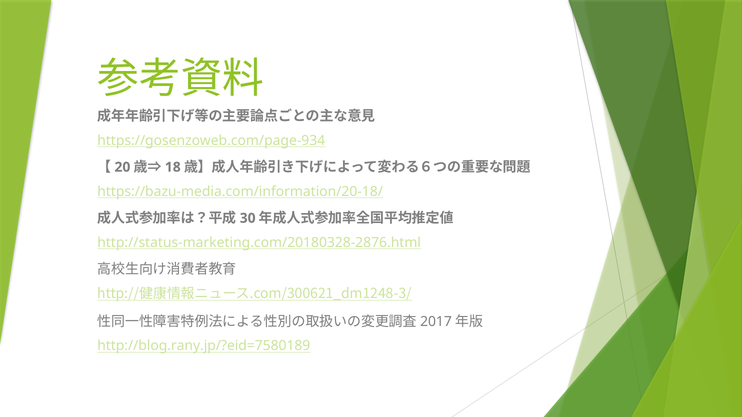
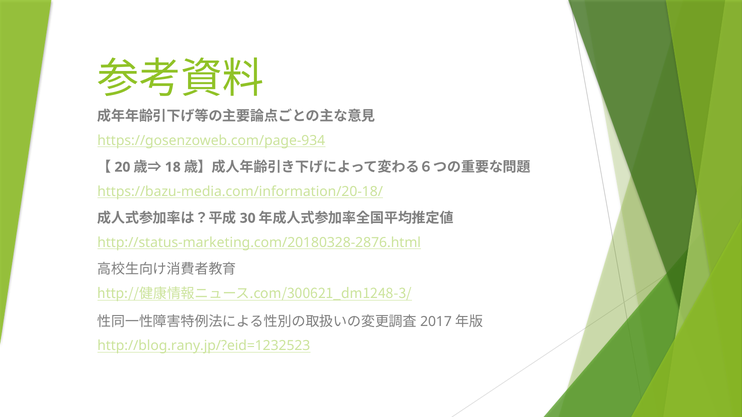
http://blog.rany.jp/?eid=7580189: http://blog.rany.jp/?eid=7580189 -> http://blog.rany.jp/?eid=1232523 (204, 346)
